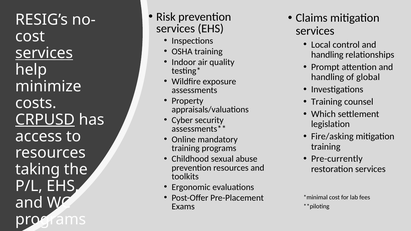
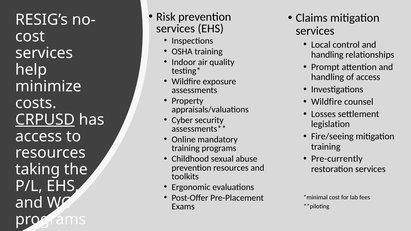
services underline: present -> none (44, 53)
of global: global -> access (368, 77)
Training: Training -> Wildfire (327, 102)
Which: Which -> Losses (323, 114)
Fire/asking: Fire/asking -> Fire/seeing (332, 137)
